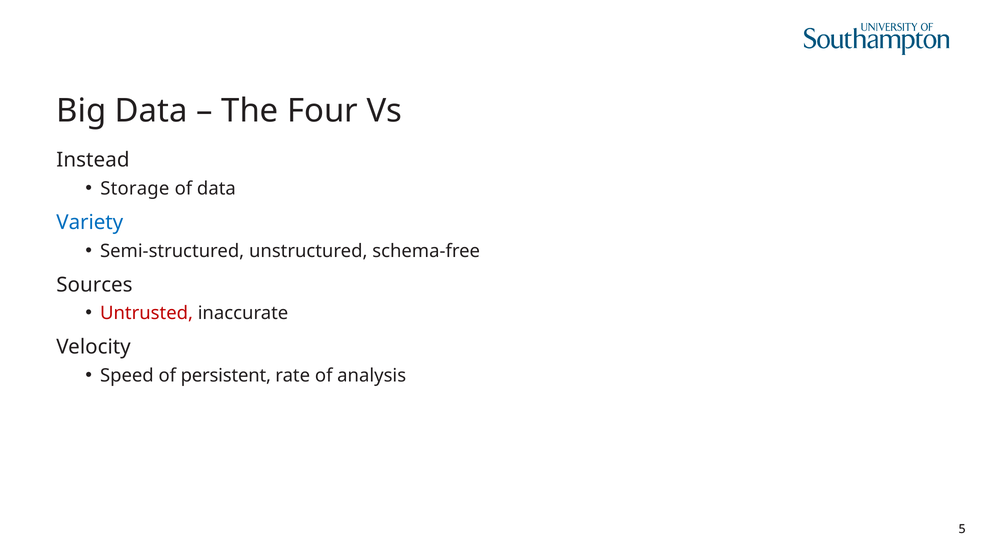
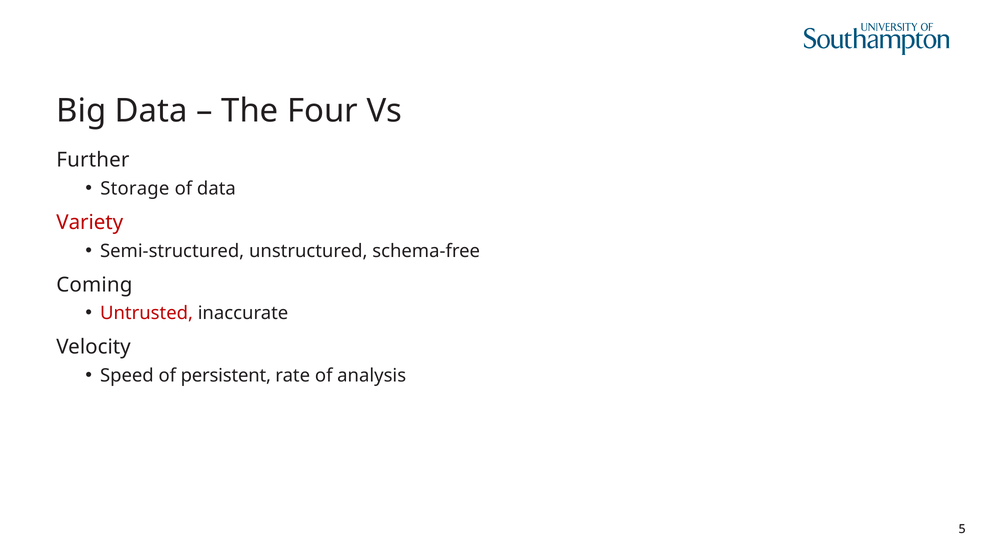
Instead: Instead -> Further (93, 160)
Variety colour: blue -> red (90, 223)
Sources: Sources -> Coming (94, 285)
